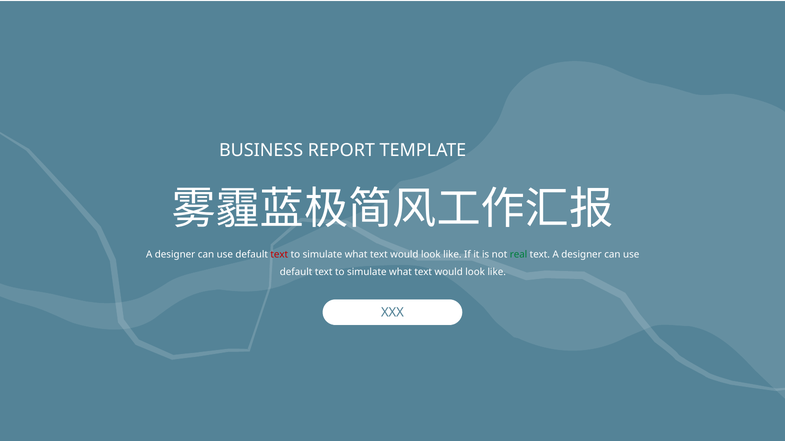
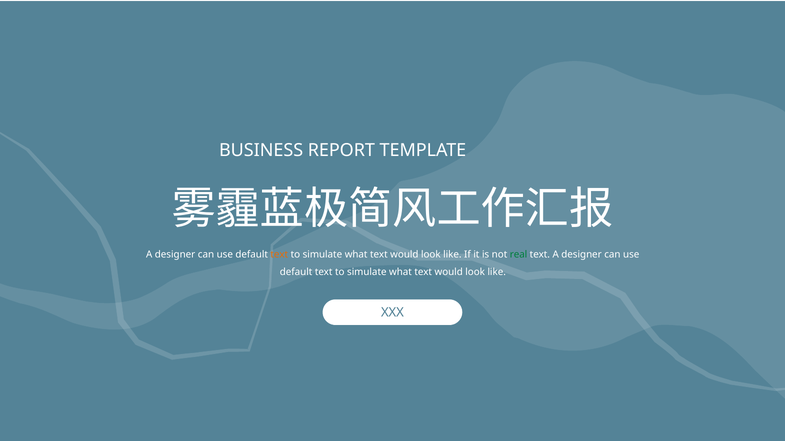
text colour: red -> orange (279, 255)
